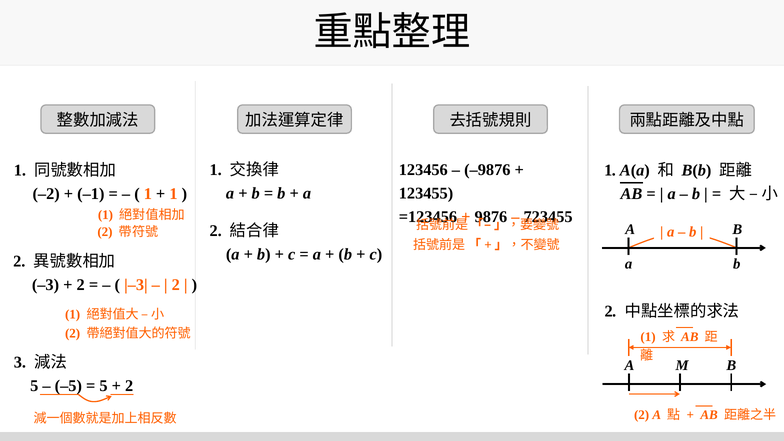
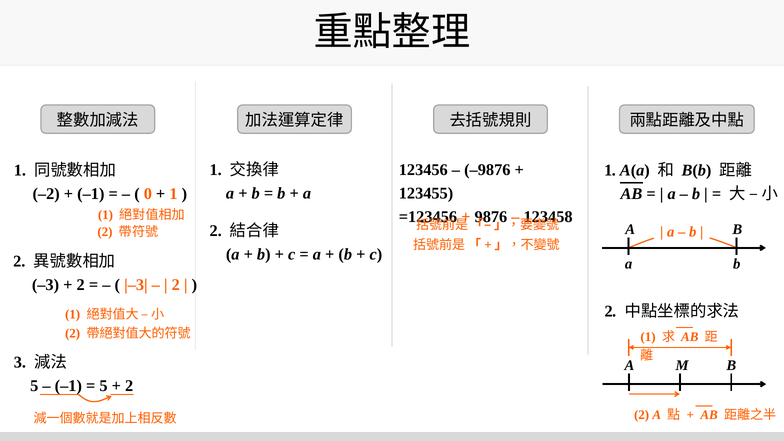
1: 1 -> 0 (148, 194)
723455: 723455 -> 123458 (548, 217)
–5: –5 -> –1 (68, 386)
